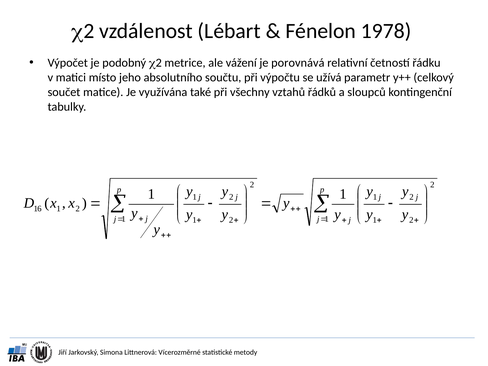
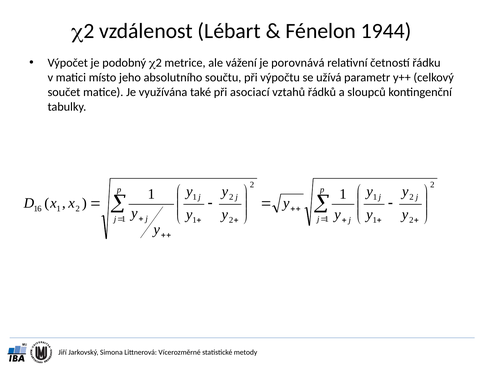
1978: 1978 -> 1944 (386, 31)
všechny: všechny -> asociací (250, 92)
